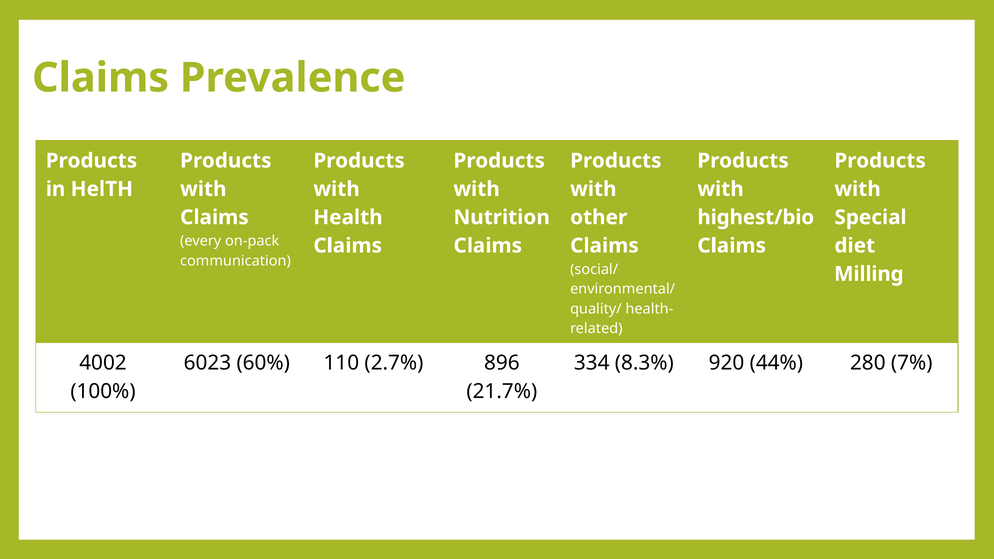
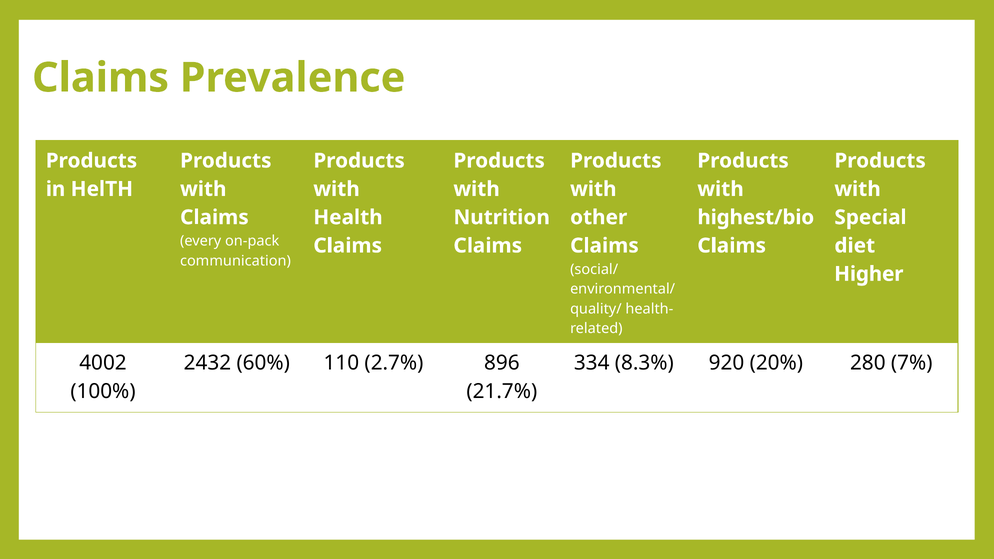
Milling: Milling -> Higher (869, 274)
6023: 6023 -> 2432 (207, 363)
44%: 44% -> 20% (776, 363)
